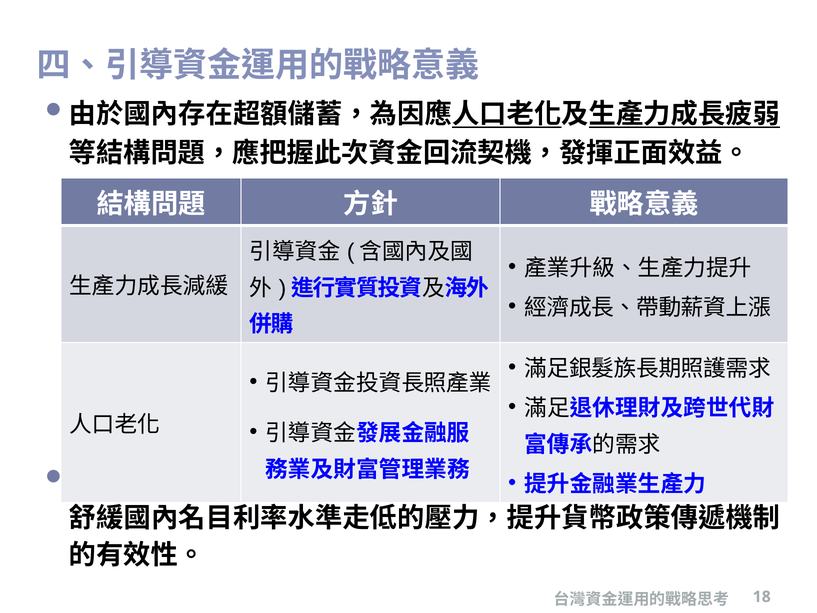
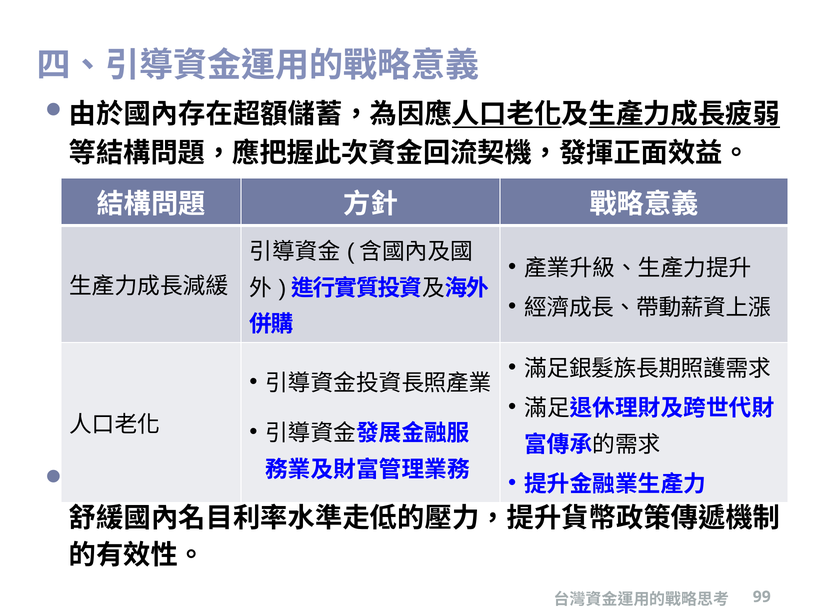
18: 18 -> 99 (762, 597)
